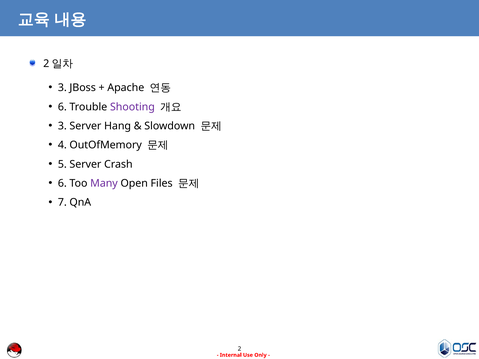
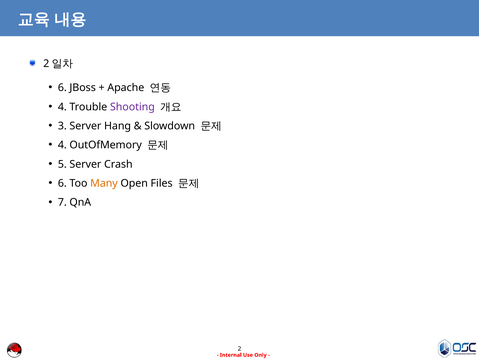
3: 3 -> 6 (62, 88)
6: 6 -> 4 (62, 107)
Many colour: purple -> orange (104, 183)
